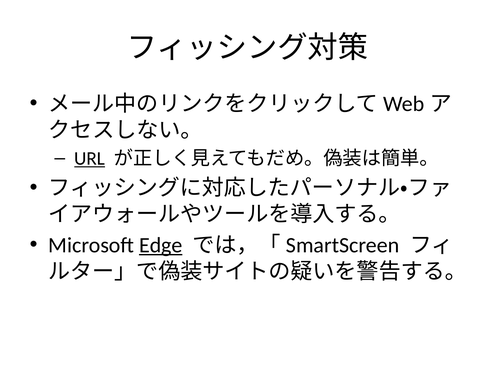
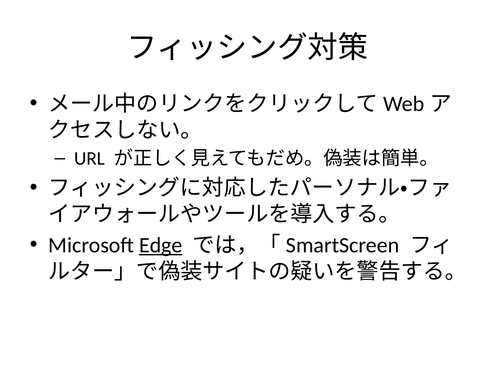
URL underline: present -> none (90, 159)
